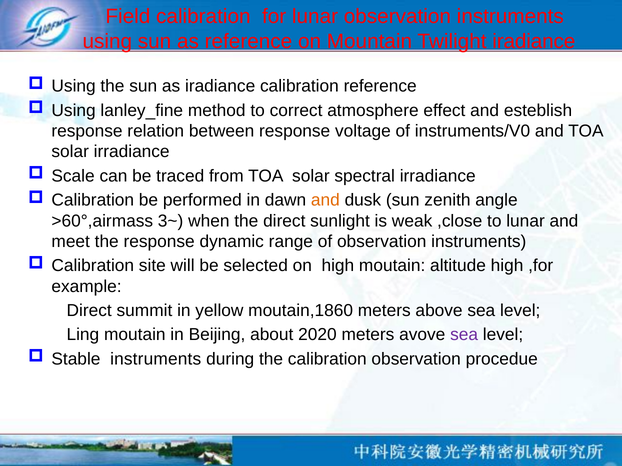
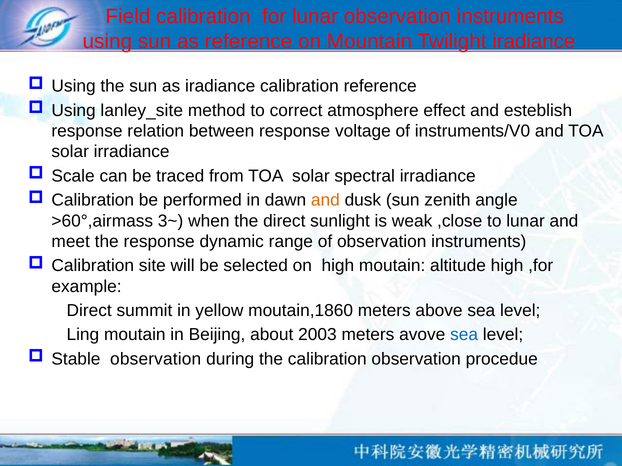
lanley_fine: lanley_fine -> lanley_site (142, 110)
2020: 2020 -> 2003 (317, 335)
sea colour: purple -> blue (464, 335)
Stable instruments: instruments -> observation (156, 359)
